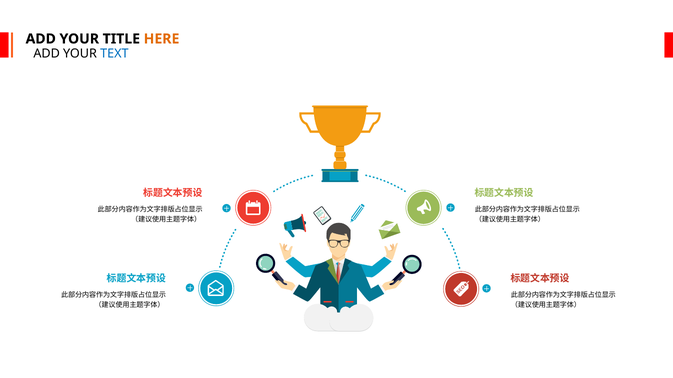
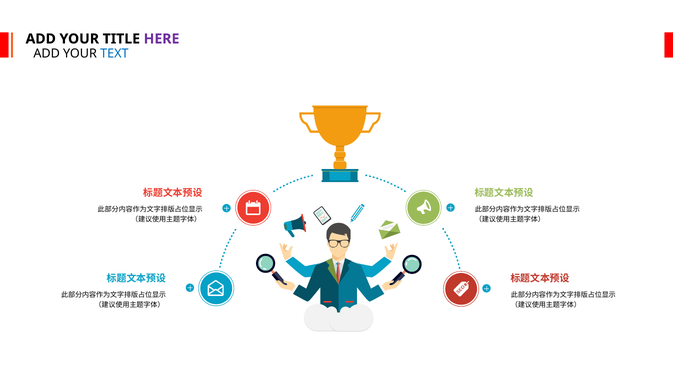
HERE colour: orange -> purple (161, 39)
